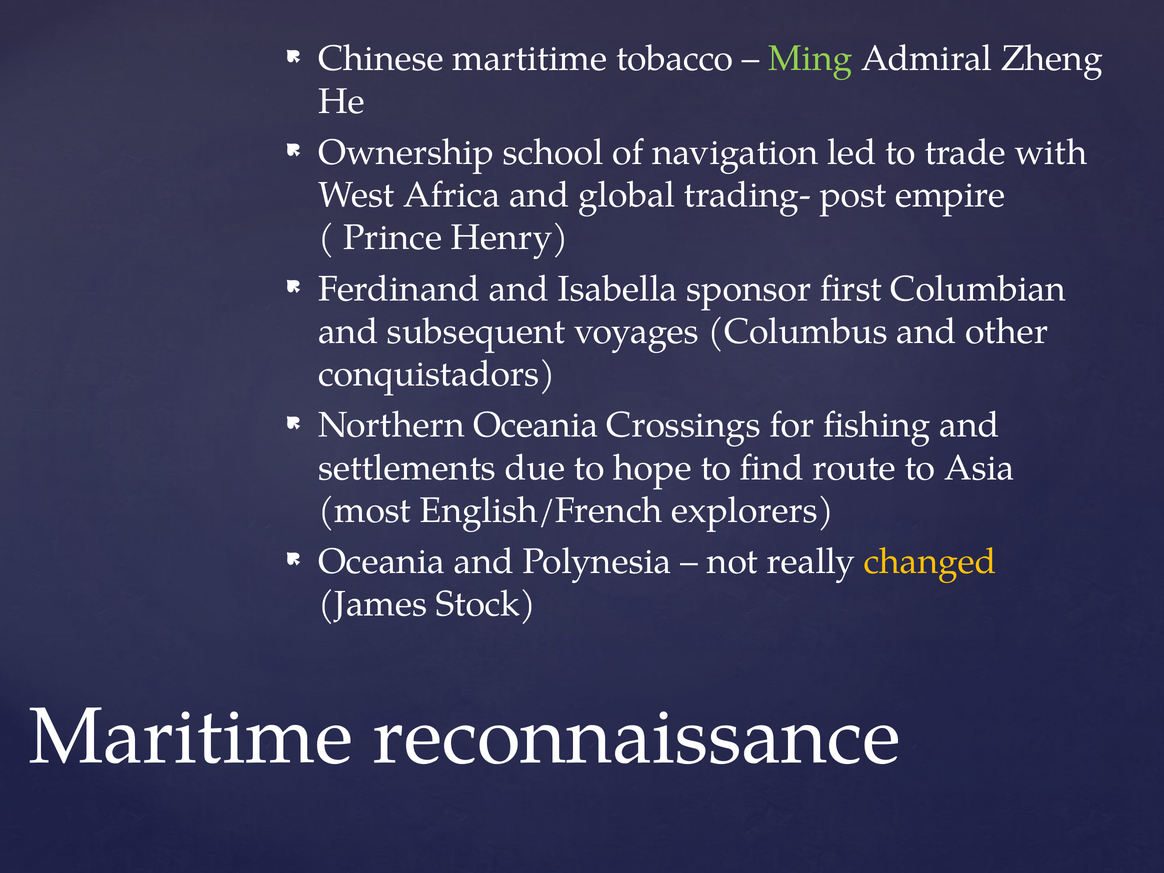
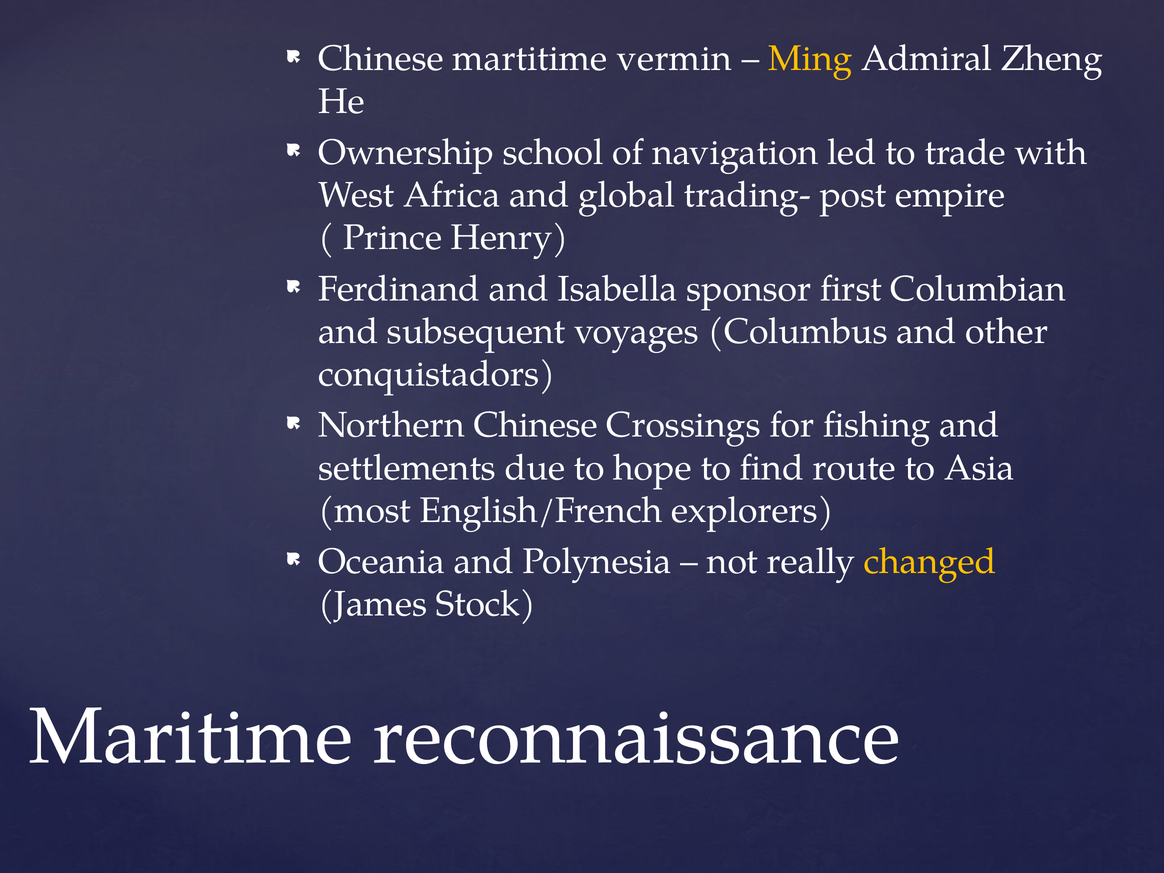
tobacco: tobacco -> vermin (674, 59)
Ming colour: light green -> yellow (810, 59)
Northern Oceania: Oceania -> Chinese (536, 425)
